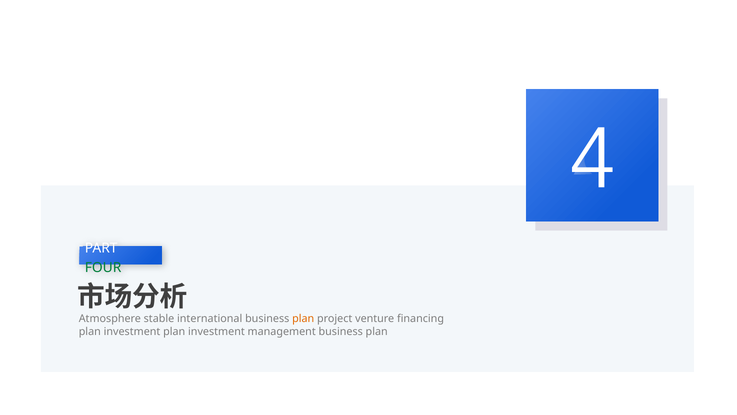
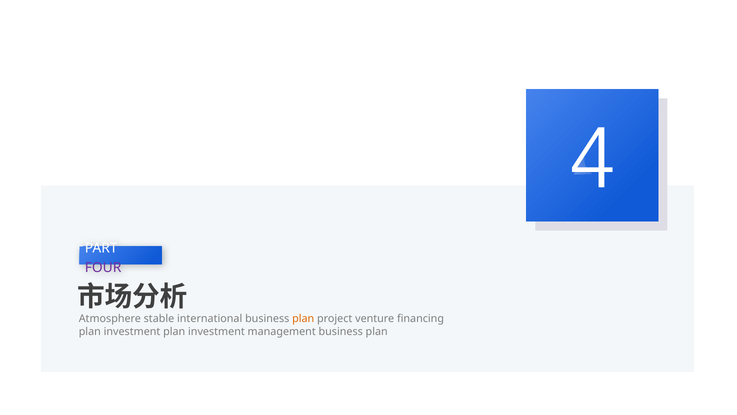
FOUR colour: green -> purple (103, 268)
